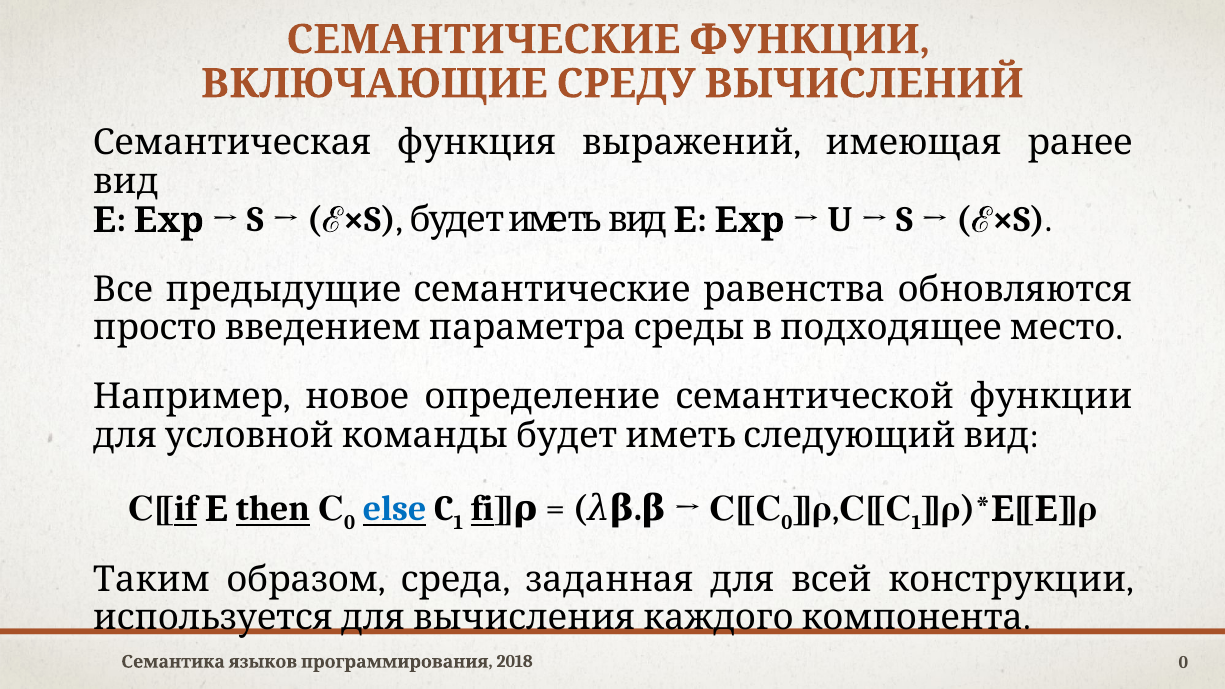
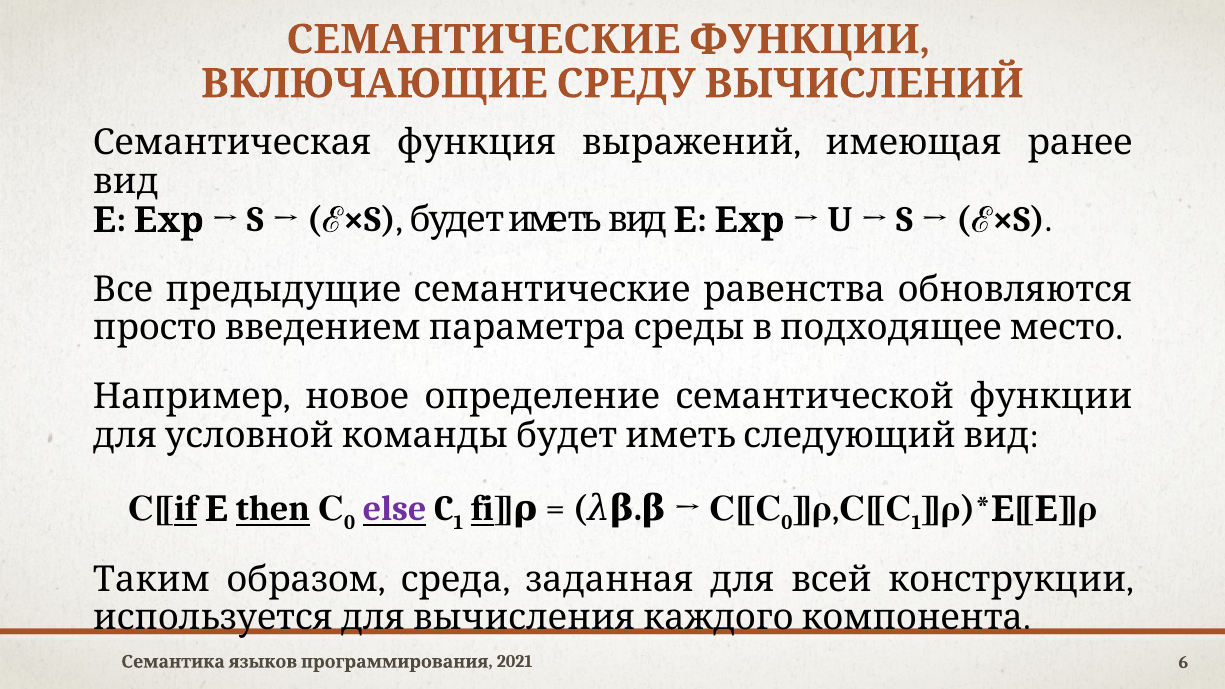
else colour: blue -> purple (395, 509)
2018: 2018 -> 2021 (515, 662)
0: 0 -> 6 (1183, 662)
